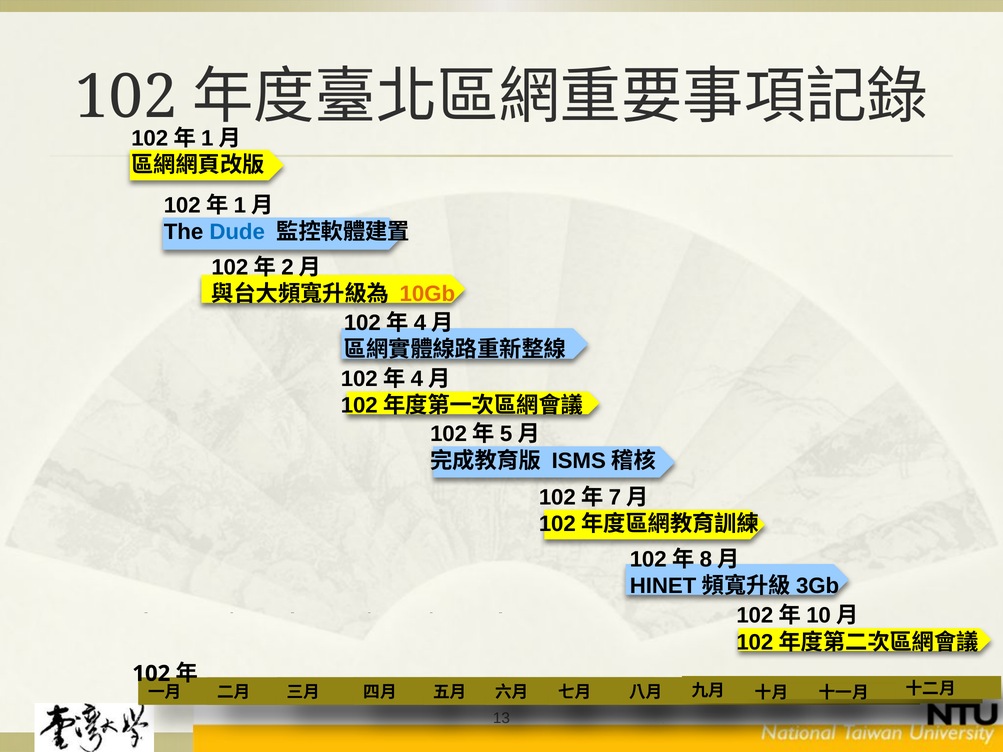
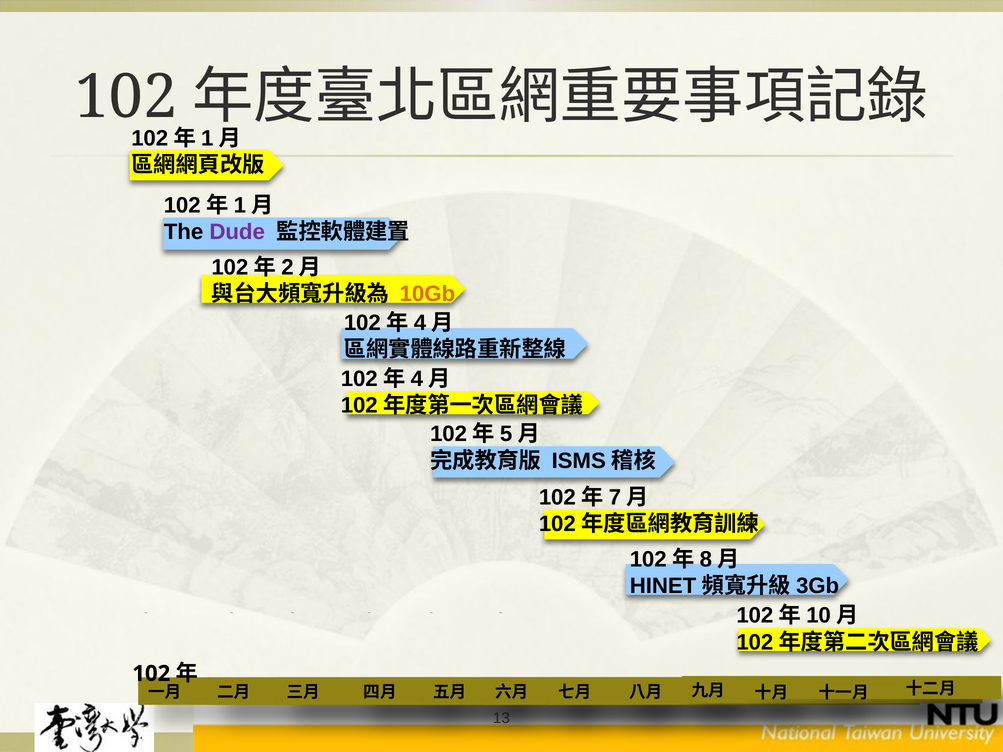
Dude colour: blue -> purple (237, 232)
